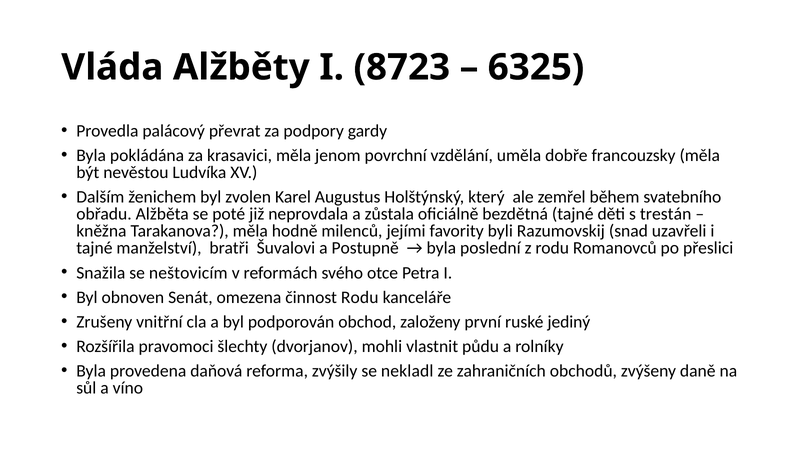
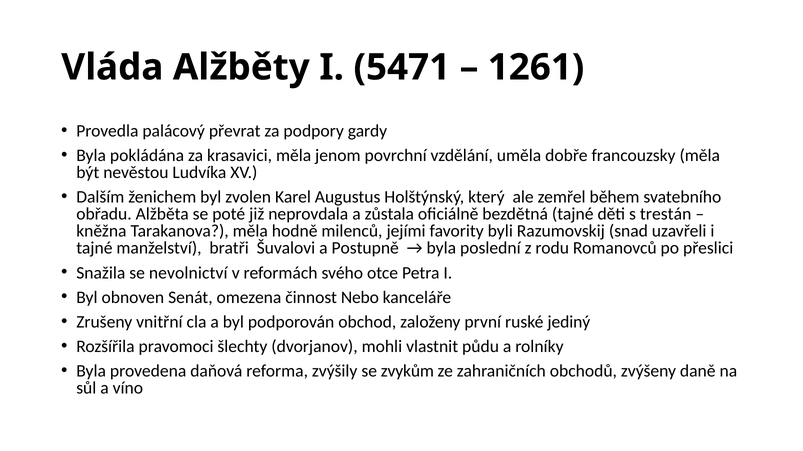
8723: 8723 -> 5471 (402, 67)
6325: 6325 -> 1261 (536, 67)
neštovicím: neštovicím -> nevolnictví (188, 273)
činnost Rodu: Rodu -> Nebo (360, 298)
nekladl: nekladl -> zvykům (407, 372)
